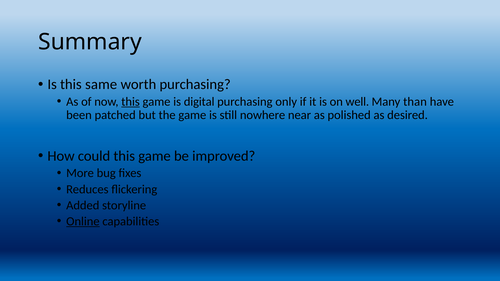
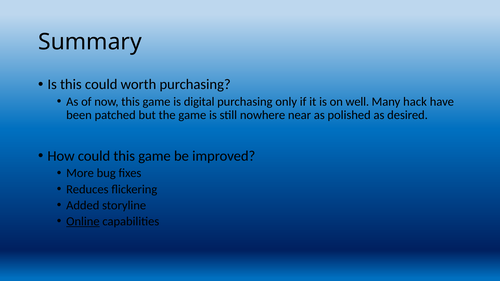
this same: same -> could (101, 85)
this underline: present -> none (131, 102)
than: than -> hack (415, 102)
